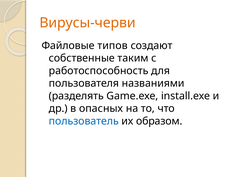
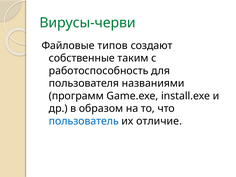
Вирусы-черви colour: orange -> green (88, 23)
разделять: разделять -> программ (76, 96)
опасных: опасных -> образом (101, 109)
образом: образом -> отличие (159, 121)
